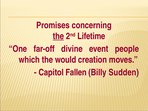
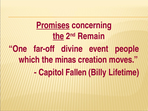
Promises underline: none -> present (53, 25)
Lifetime: Lifetime -> Remain (91, 36)
would: would -> minas (66, 60)
Sudden: Sudden -> Lifetime (124, 72)
